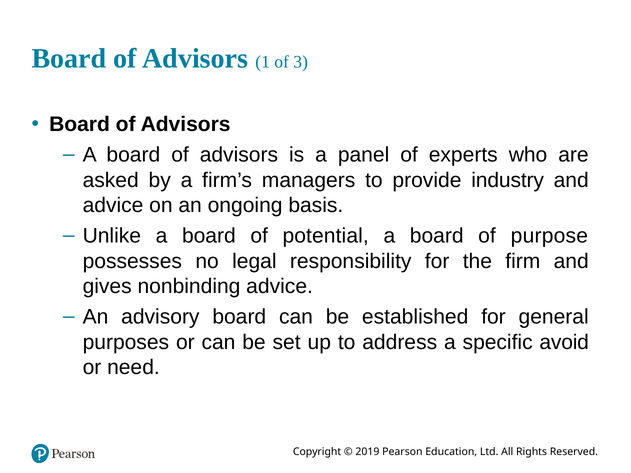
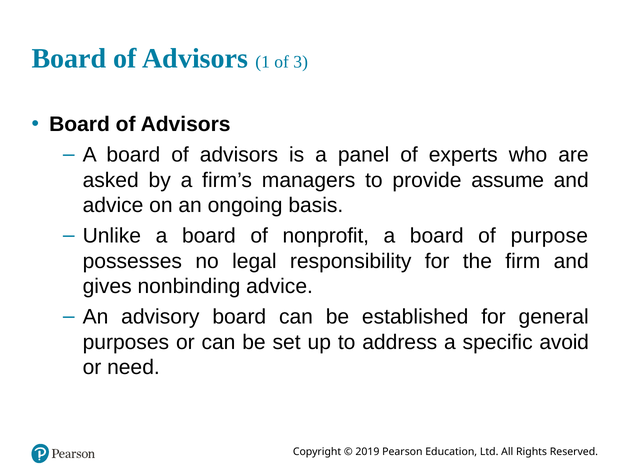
industry: industry -> assume (508, 180)
potential: potential -> nonprofit (326, 236)
